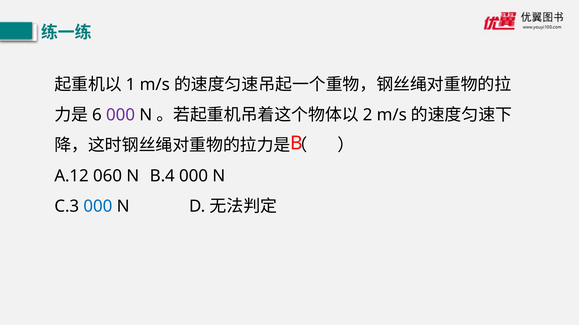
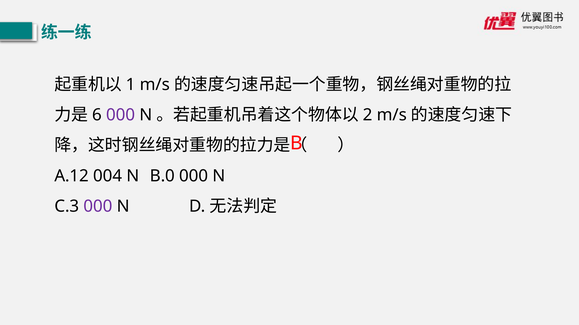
060: 060 -> 004 (108, 176)
B.4: B.4 -> B.0 (162, 176)
000 colour: blue -> purple (98, 207)
